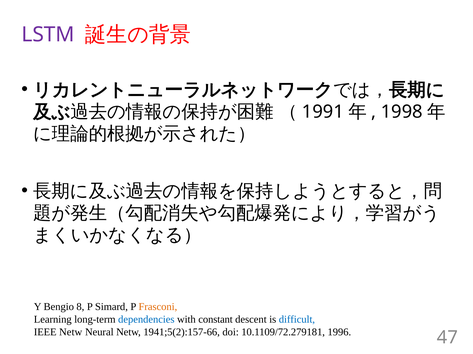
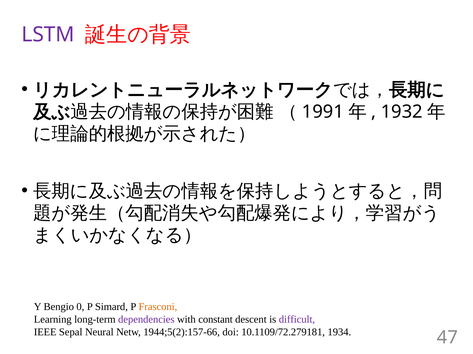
1998: 1998 -> 1932 (402, 112)
8: 8 -> 0 (80, 308)
dependencies colour: blue -> purple (146, 320)
difficult colour: blue -> purple (297, 320)
IEEE Netw: Netw -> Sepal (71, 333)
1941;5(2):157-66: 1941;5(2):157-66 -> 1944;5(2):157-66 (182, 333)
1996: 1996 -> 1934 (339, 333)
